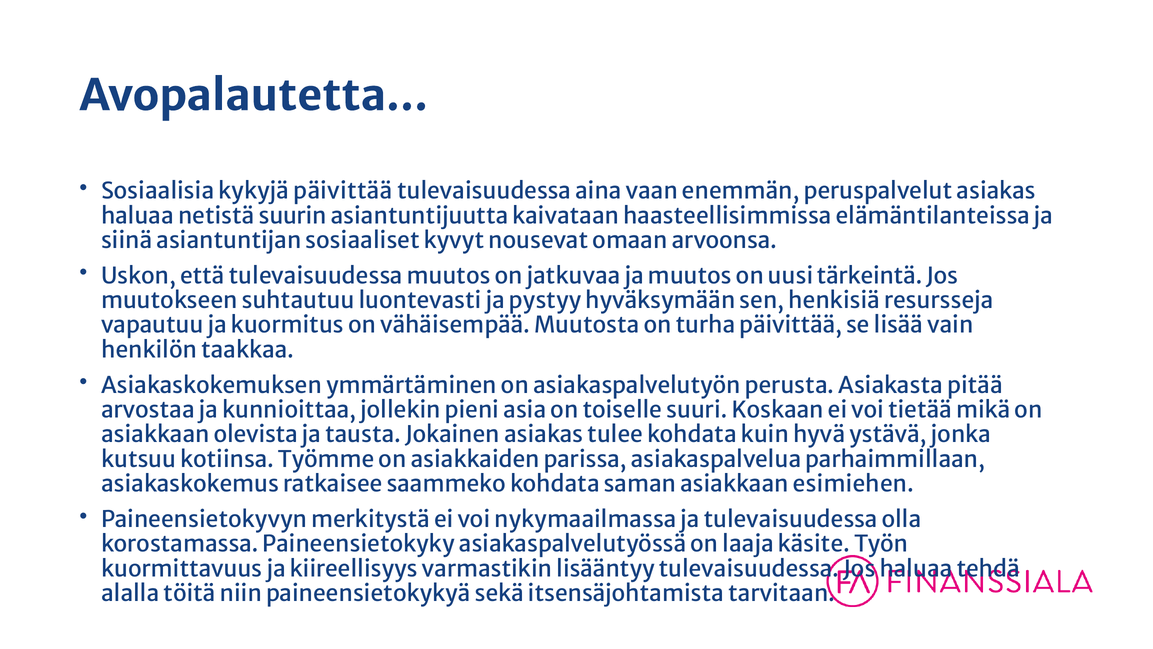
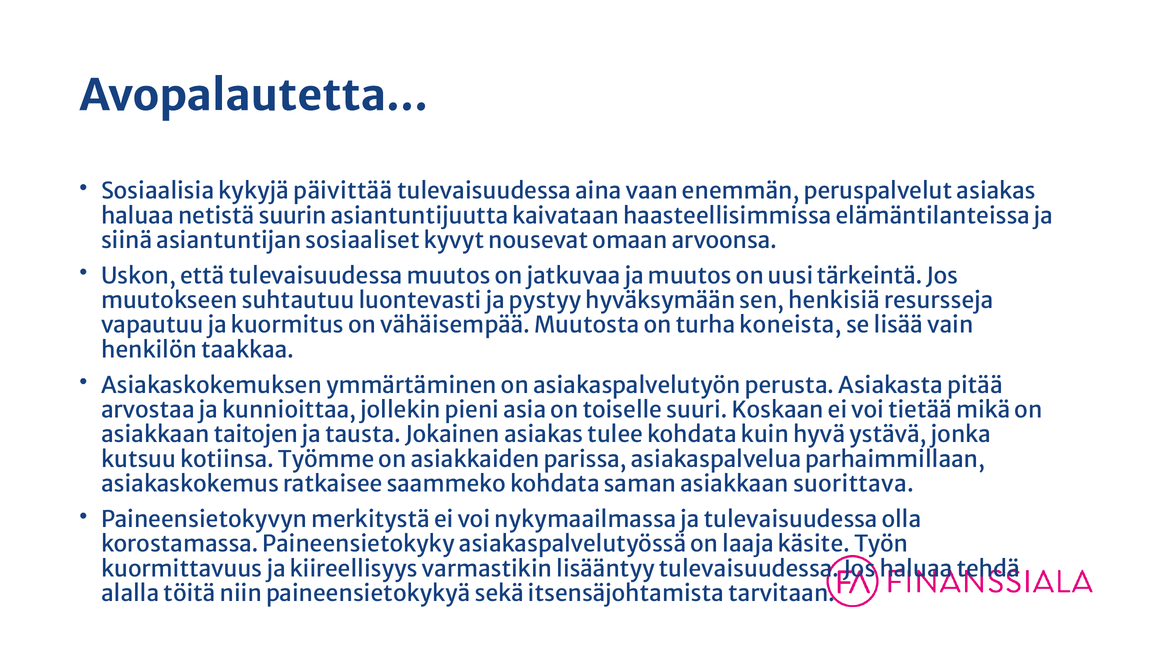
turha päivittää: päivittää -> koneista (791, 325)
olevista: olevista -> taitojen (256, 435)
esimiehen: esimiehen -> suorittava (853, 484)
